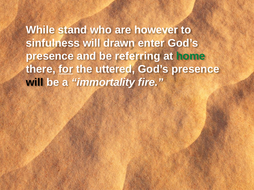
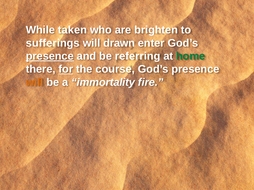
stand: stand -> taken (72, 30)
however: however -> brighten (156, 30)
sinfulness: sinfulness -> sufferings (53, 43)
presence underline: none -> present (50, 56)
uttered: uttered -> course (115, 69)
will colour: black -> orange (35, 82)
